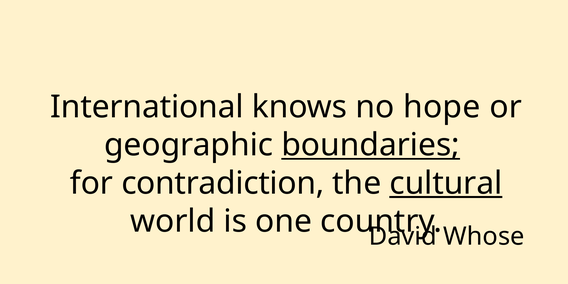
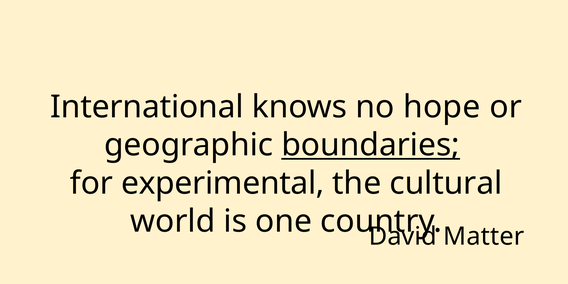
contradiction: contradiction -> experimental (223, 183)
cultural underline: present -> none (446, 183)
Whose: Whose -> Matter (484, 236)
